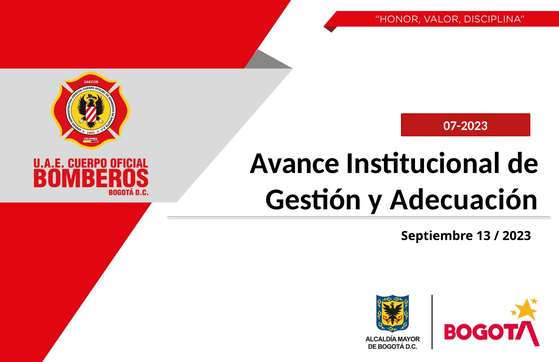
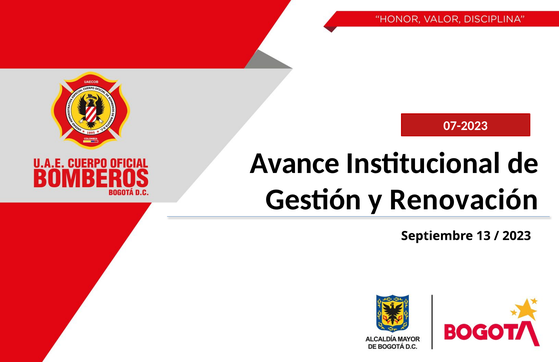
Adecuación: Adecuación -> Renovación (464, 199)
